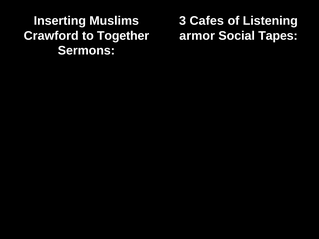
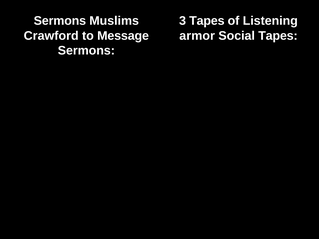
Inserting: Inserting -> Sermons (60, 21)
3 Cafes: Cafes -> Tapes (207, 21)
Together: Together -> Message (123, 36)
